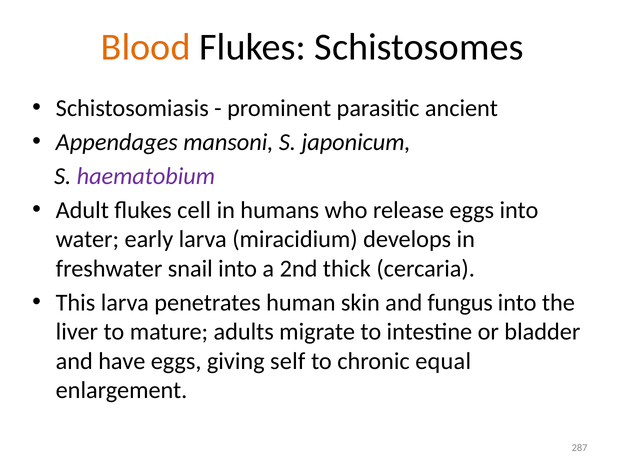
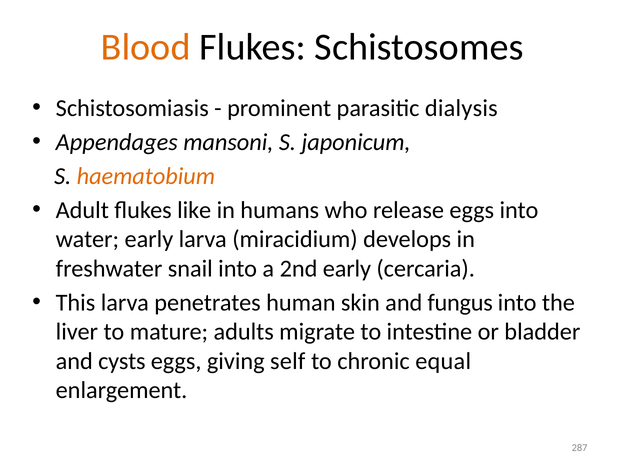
ancient: ancient -> dialysis (461, 108)
haematobium colour: purple -> orange (146, 176)
cell: cell -> like (194, 210)
2nd thick: thick -> early (347, 268)
have: have -> cysts (122, 361)
